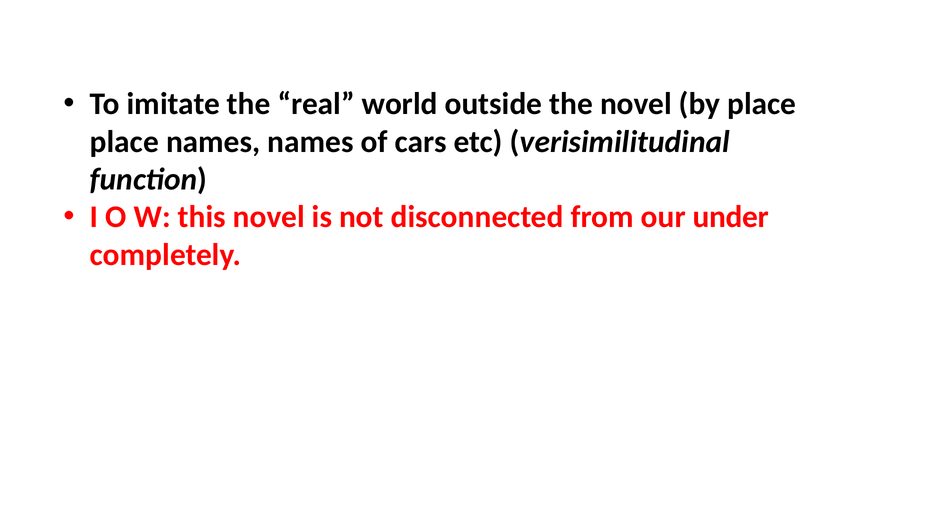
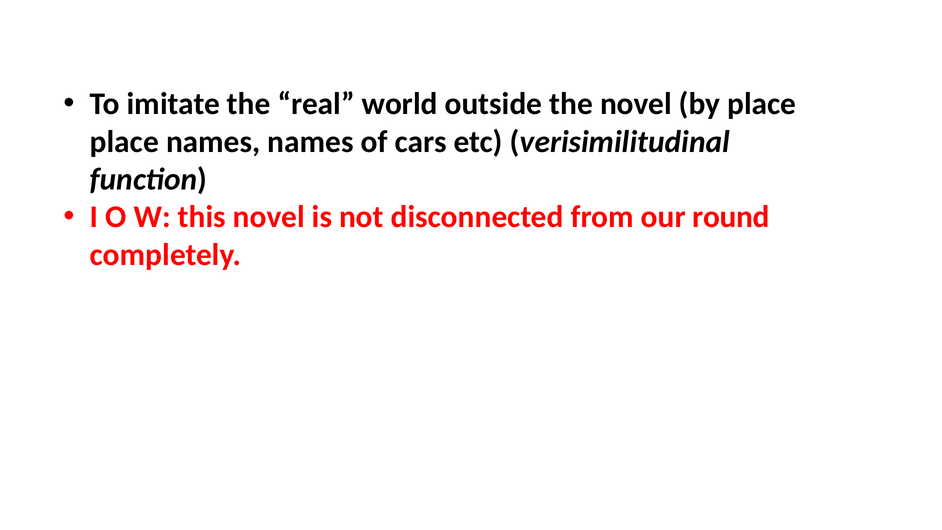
under: under -> round (731, 217)
